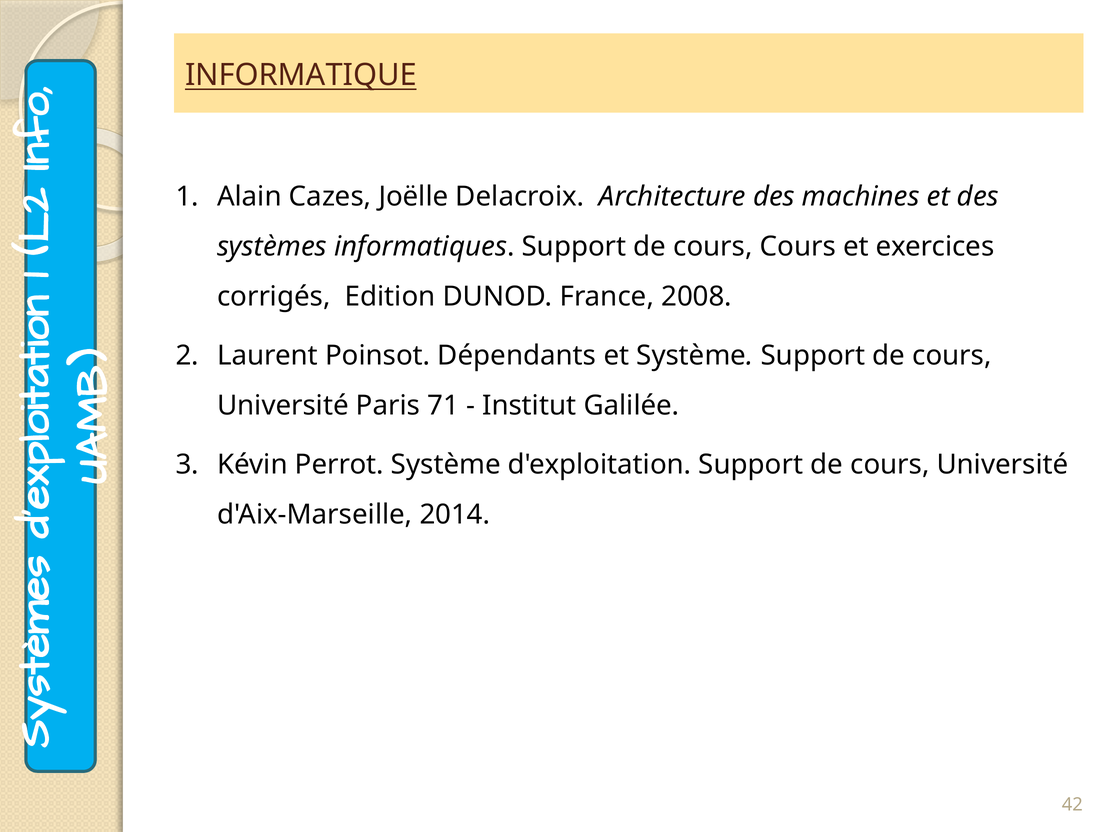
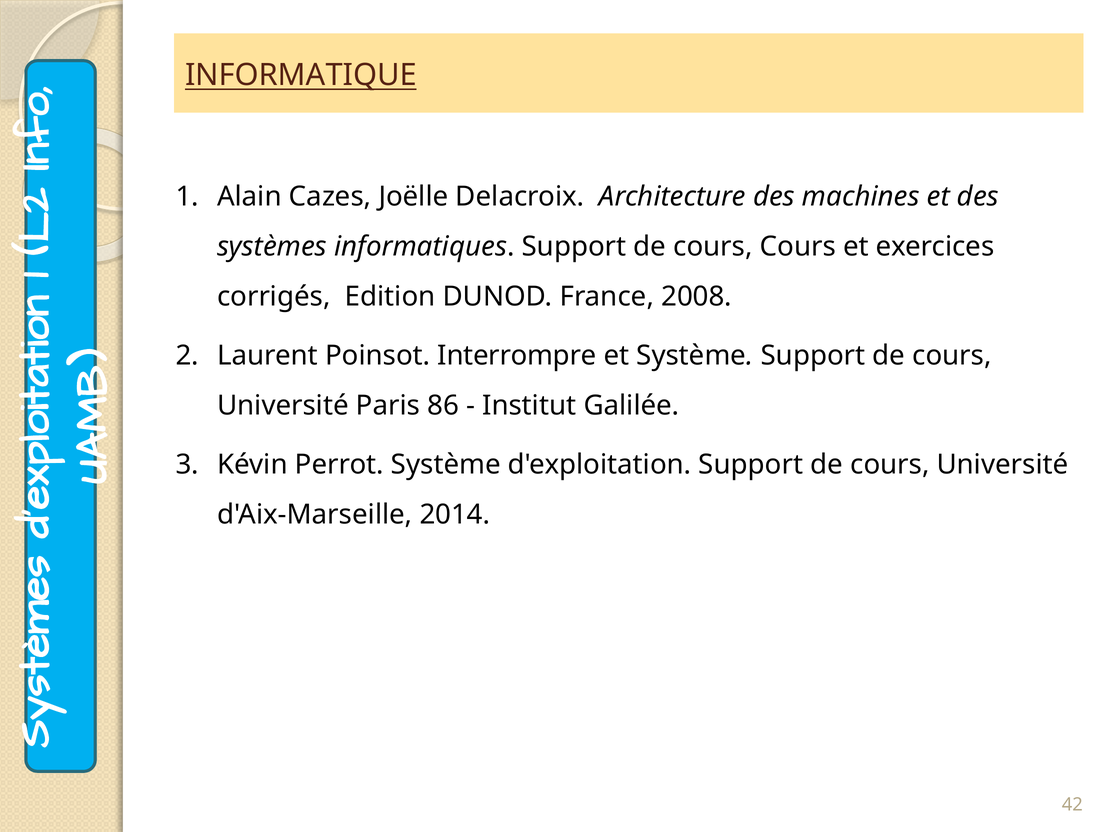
Dépendants: Dépendants -> Interrompre (517, 356)
71: 71 -> 86 (443, 406)
